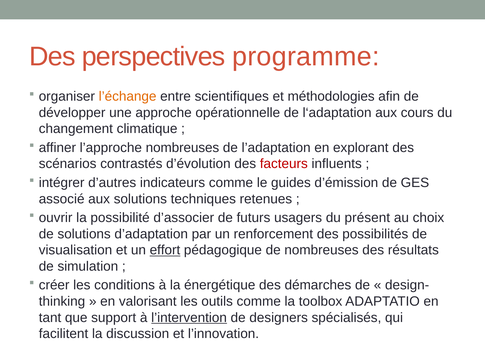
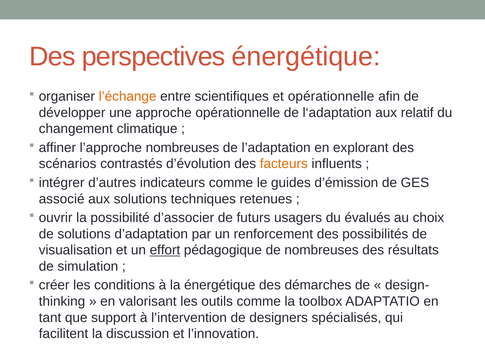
perspectives programme: programme -> énergétique (306, 56)
et méthodologies: méthodologies -> opérationnelle (331, 96)
cours: cours -> relatif (417, 113)
facteurs colour: red -> orange (284, 164)
présent: présent -> évalués (367, 218)
l’intervention underline: present -> none (189, 317)
